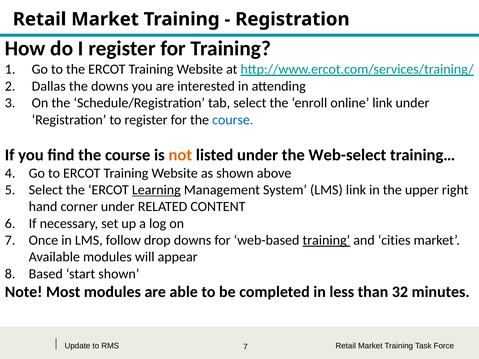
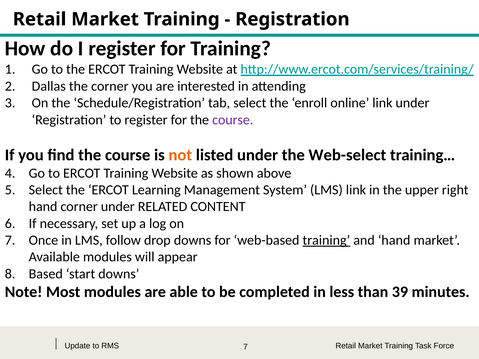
the downs: downs -> corner (110, 86)
course colour: blue -> purple (233, 120)
Learning underline: present -> none (156, 190)
and cities: cities -> hand (394, 240)
start shown: shown -> downs (119, 274)
32: 32 -> 39 (400, 292)
